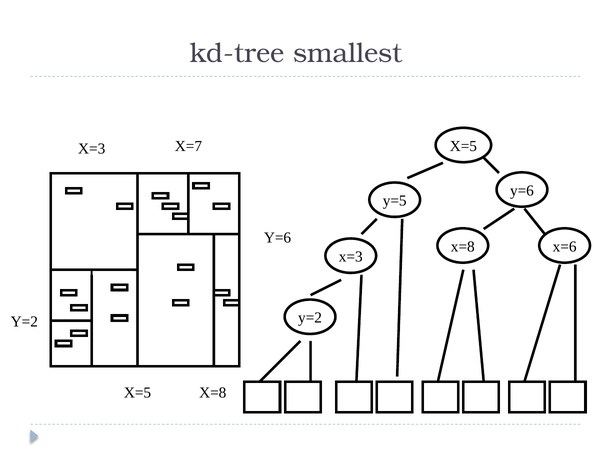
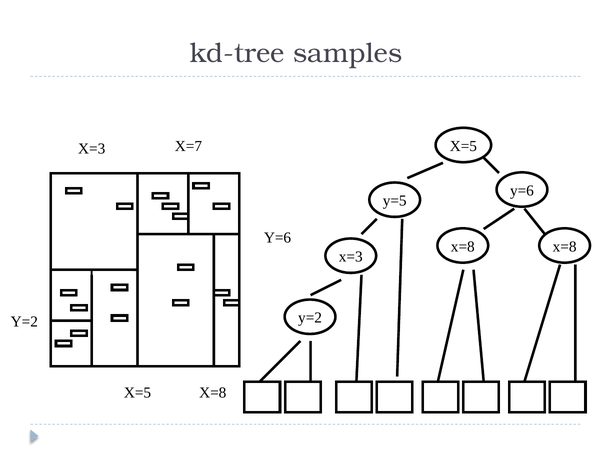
smallest: smallest -> samples (348, 53)
x=8 x=6: x=6 -> x=8 (565, 247)
